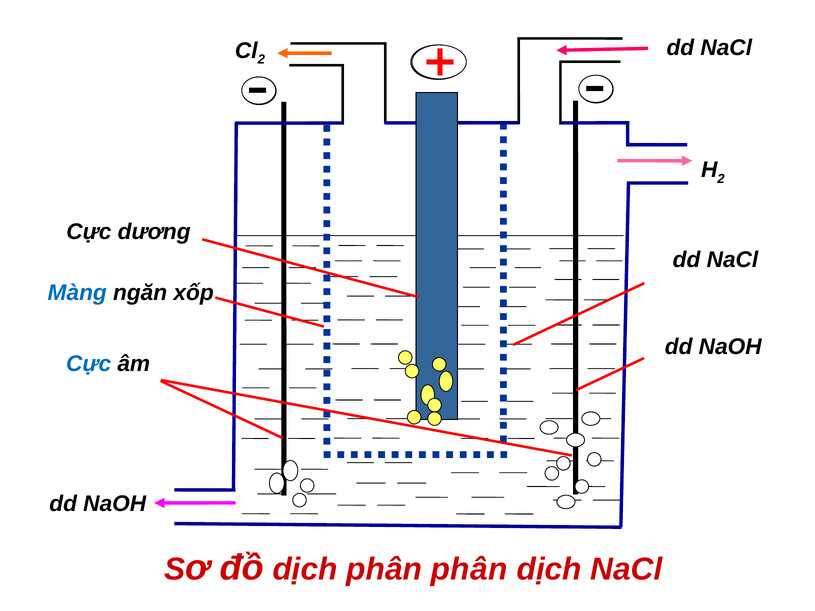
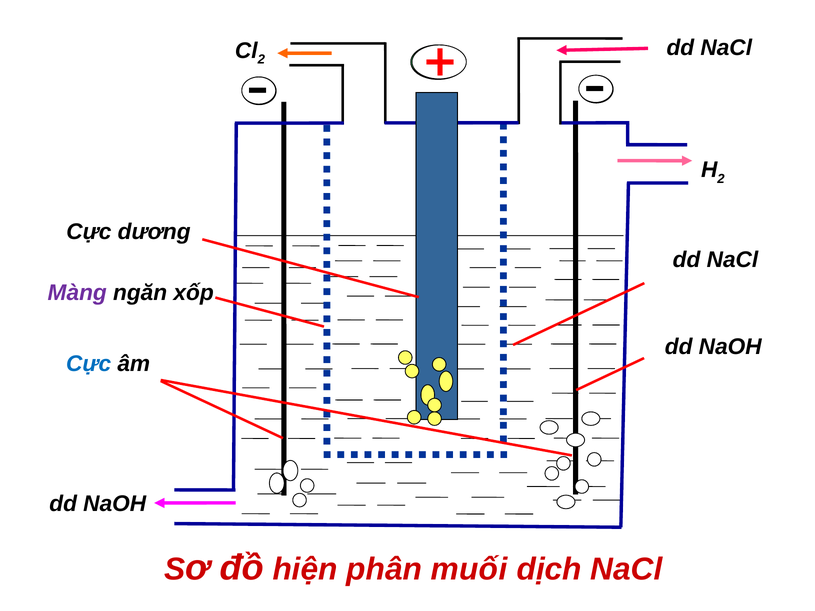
Màng colour: blue -> purple (77, 293)
đồ dịch: dịch -> hiện (305, 570)
phân phân: phân -> muối (469, 570)
